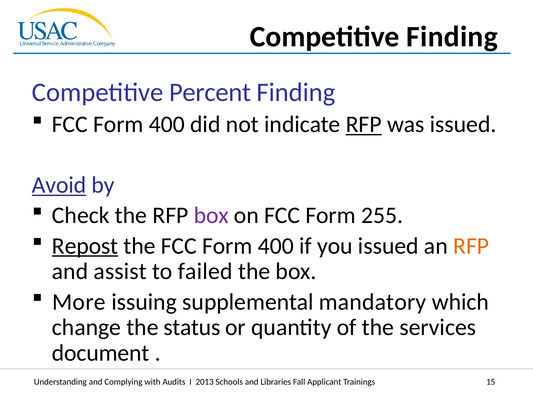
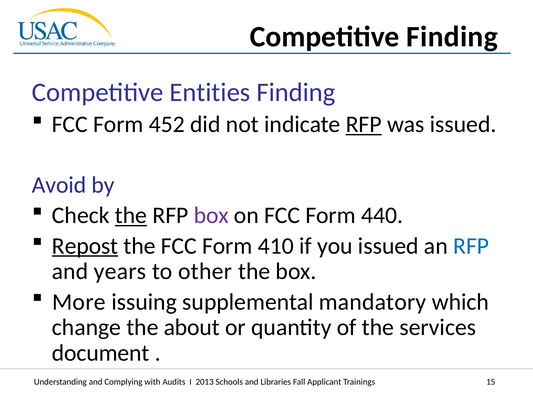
Percent: Percent -> Entities (210, 92)
400: 400 -> 452 (167, 124)
Avoid underline: present -> none (59, 185)
the underline: none -> present (131, 215)
255: 255 -> 440 (382, 215)
the FCC Form 400: 400 -> 410 (276, 246)
RFP colour: orange -> blue (471, 246)
assist: assist -> years (120, 271)
failed: failed -> other (205, 271)
status: status -> about (192, 327)
